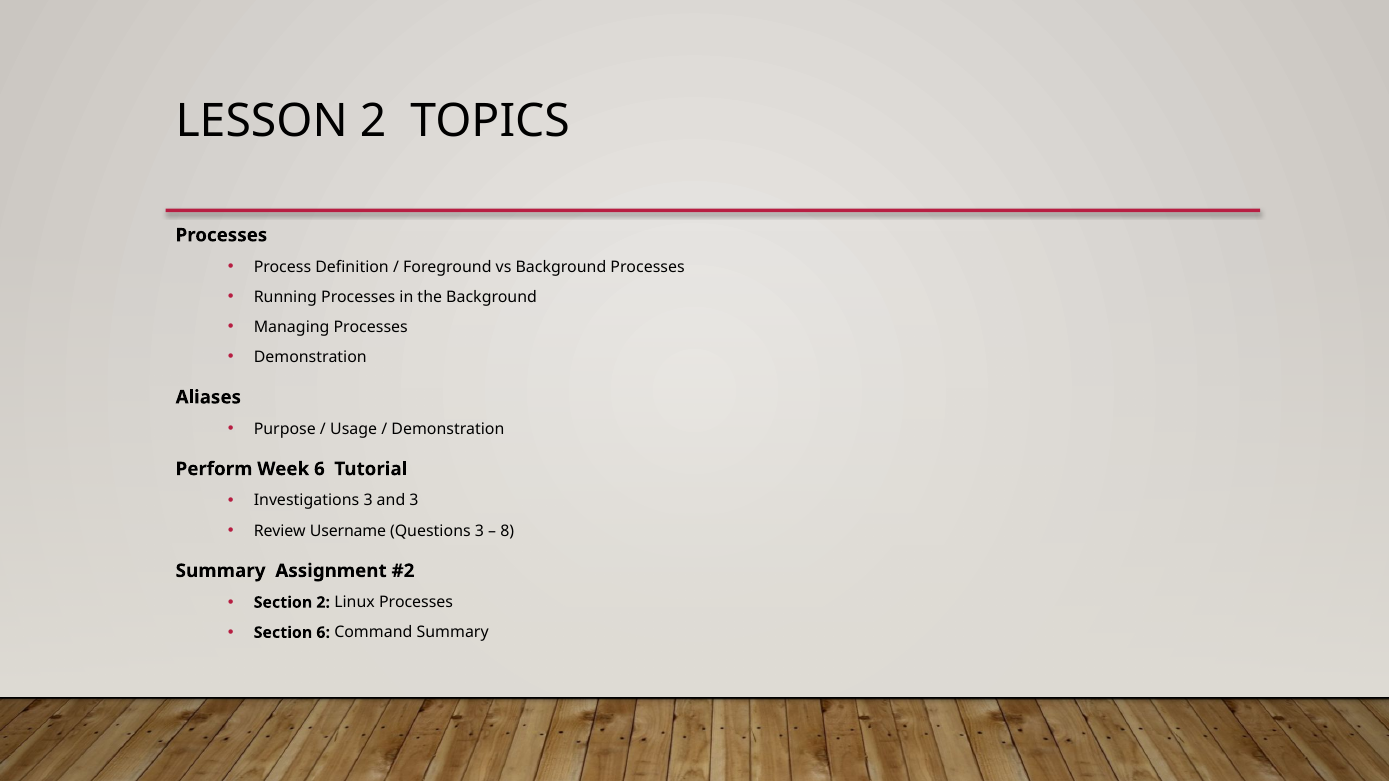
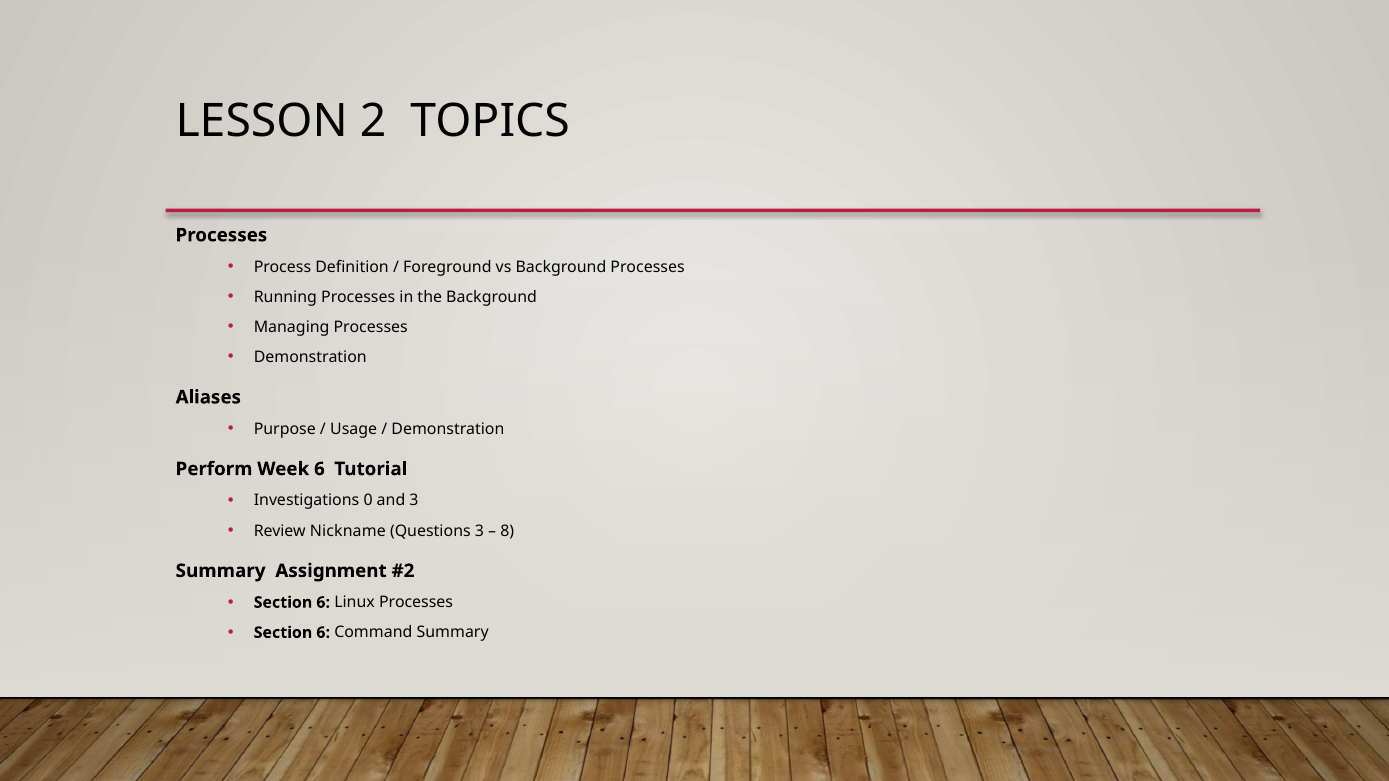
Investigations 3: 3 -> 0 (368, 501)
Username: Username -> Nickname (348, 531)
2: 2 -> 6 (323, 603)
